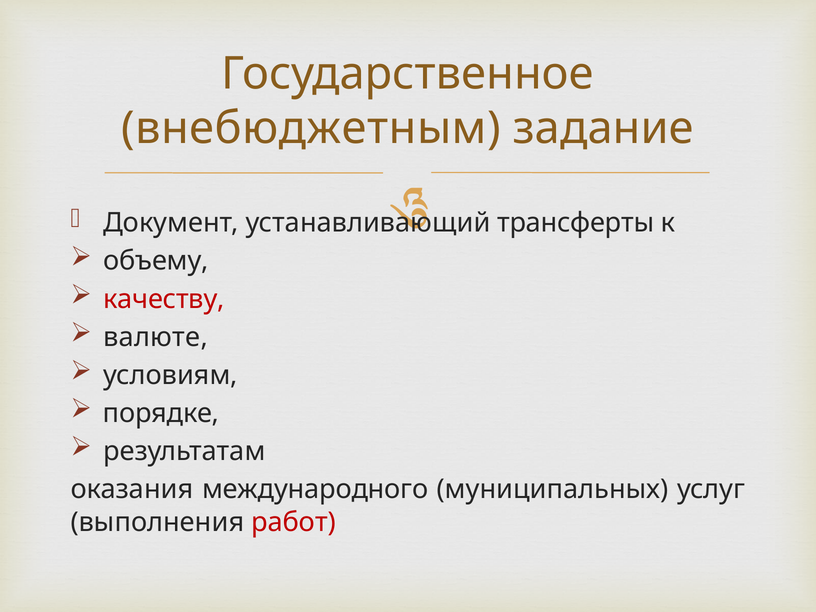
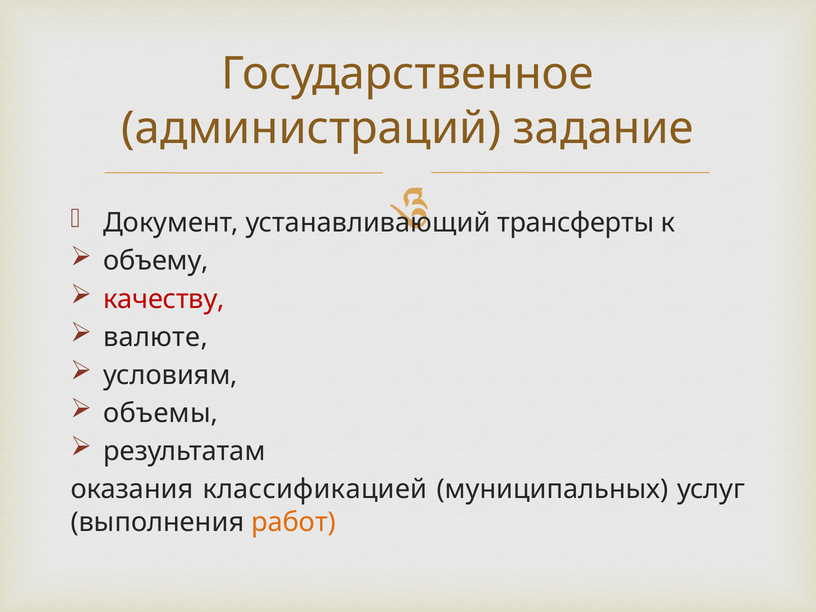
внебюджетным: внебюджетным -> администраций (311, 128)
порядке: порядке -> объемы (161, 413)
международного: международного -> классификацией (315, 489)
работ colour: red -> orange (294, 522)
